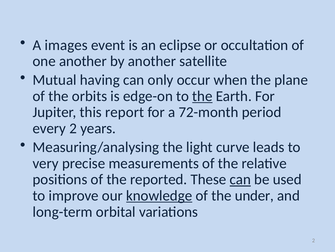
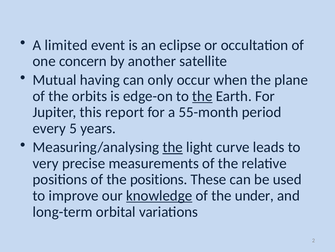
images: images -> limited (66, 45)
one another: another -> concern (83, 61)
72-month: 72-month -> 55-month (209, 112)
every 2: 2 -> 5 (73, 128)
the underline: none -> present (173, 147)
the reported: reported -> positions (159, 179)
can underline: present -> none (240, 179)
